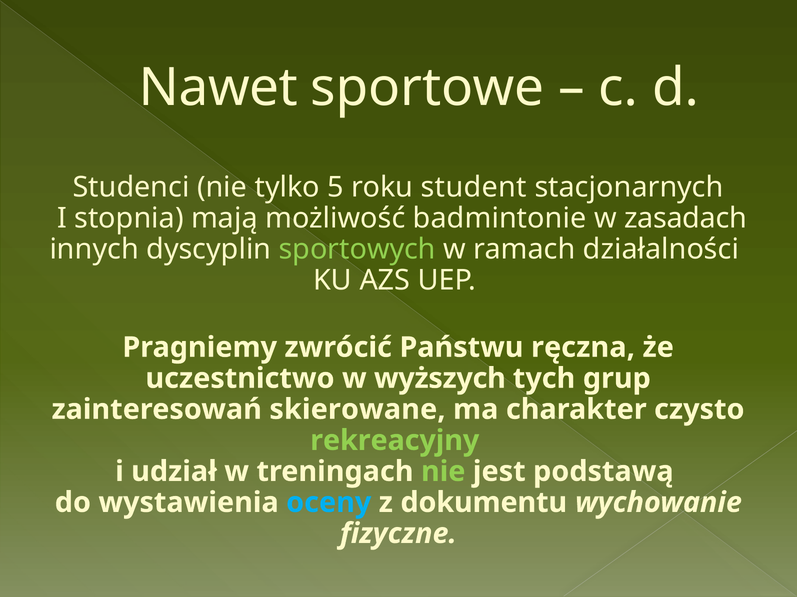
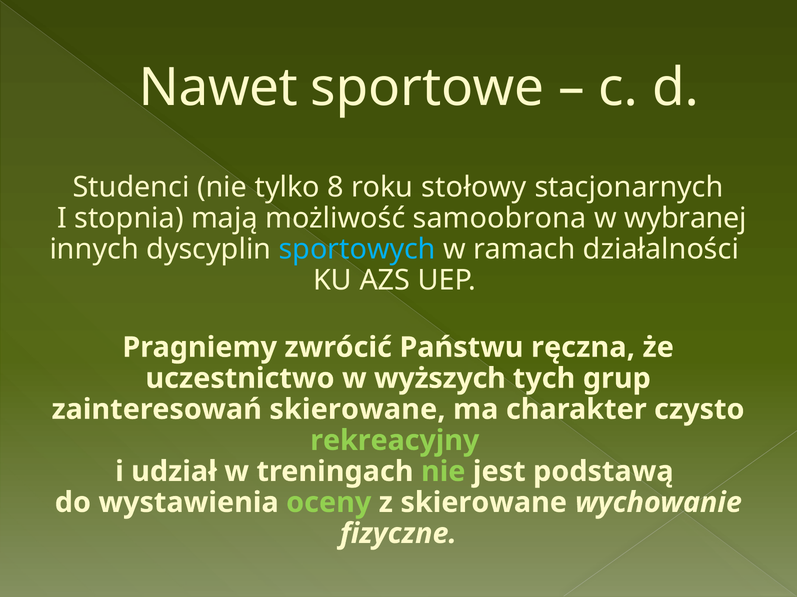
5: 5 -> 8 (336, 187)
student: student -> stołowy (474, 187)
badmintonie: badmintonie -> samoobrona (500, 218)
zasadach: zasadach -> wybranej (686, 218)
sportowych colour: light green -> light blue (357, 249)
oceny colour: light blue -> light green (329, 503)
z dokumentu: dokumentu -> skierowane (484, 503)
